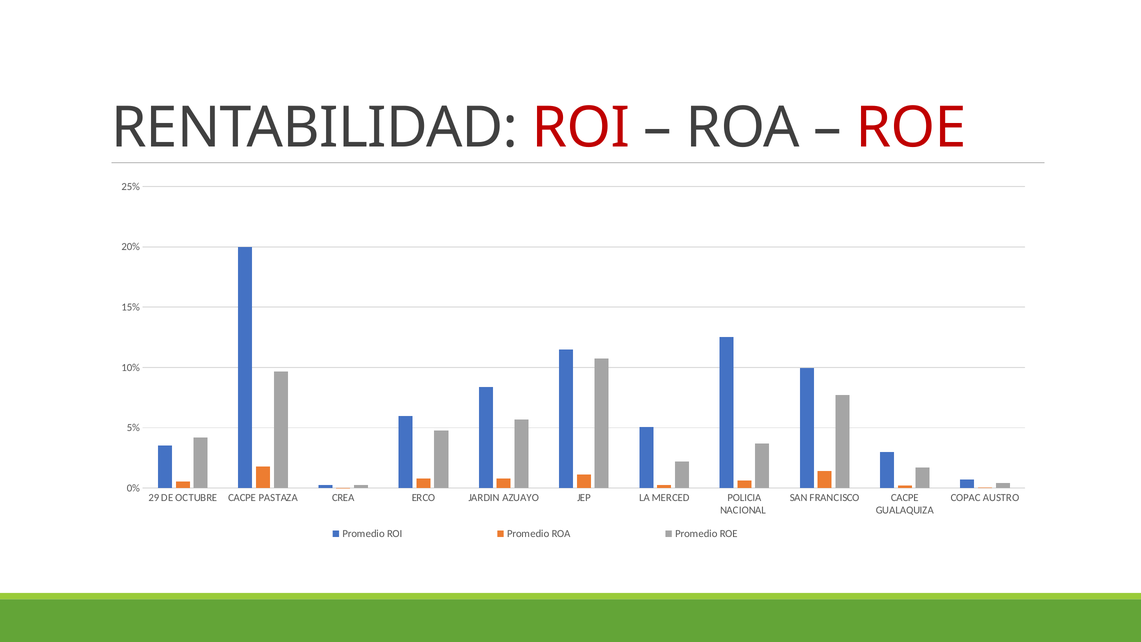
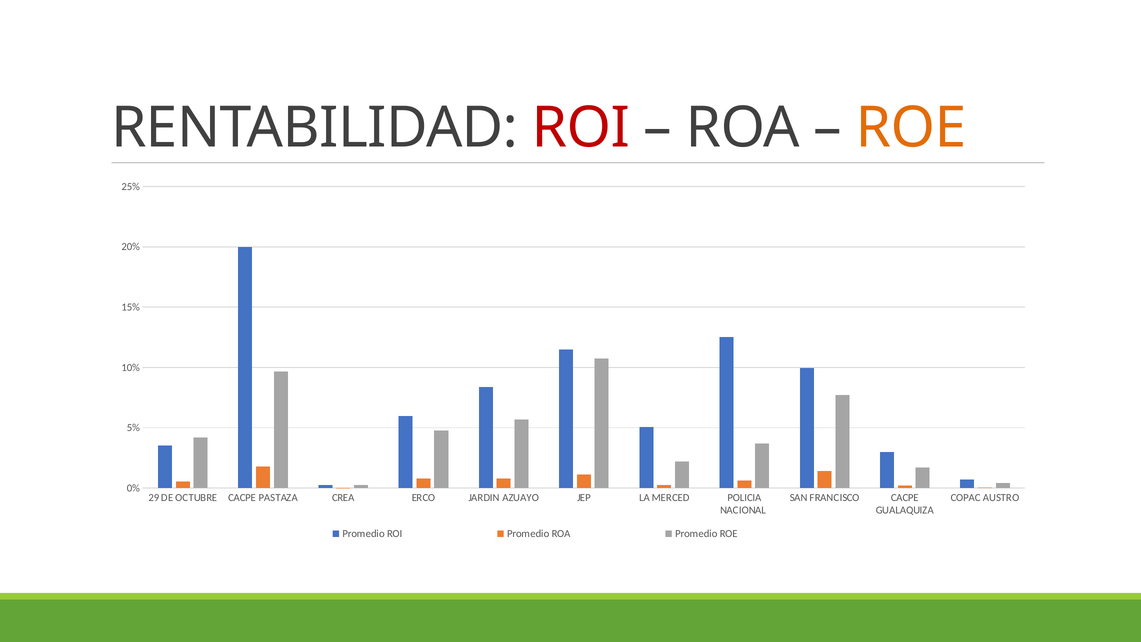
ROE colour: red -> orange (911, 128)
